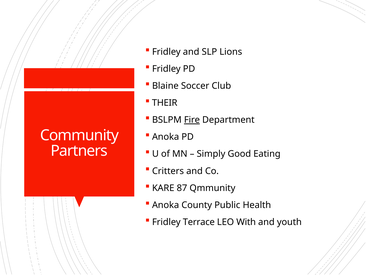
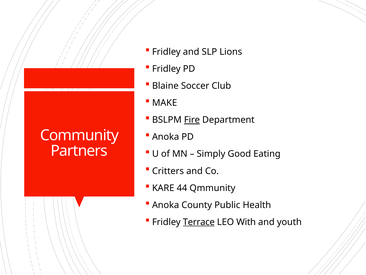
THEIR: THEIR -> MAKE (165, 103)
87: 87 -> 44 (182, 188)
Terrace underline: none -> present (199, 222)
